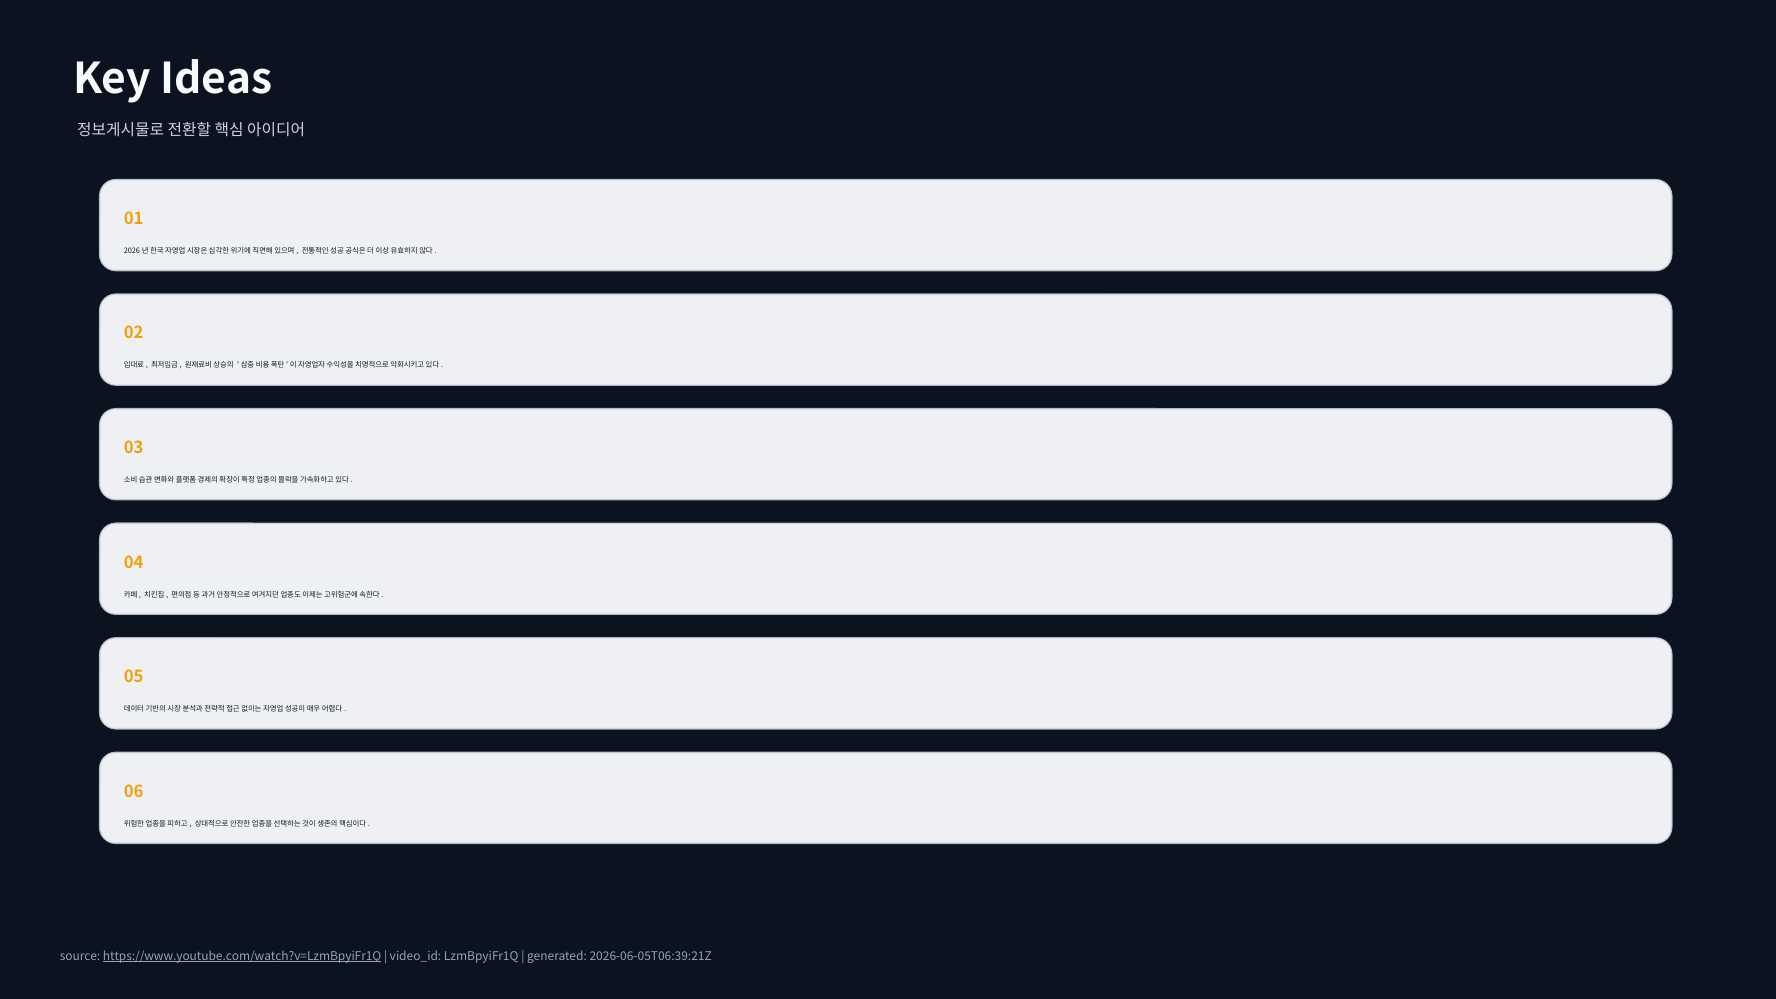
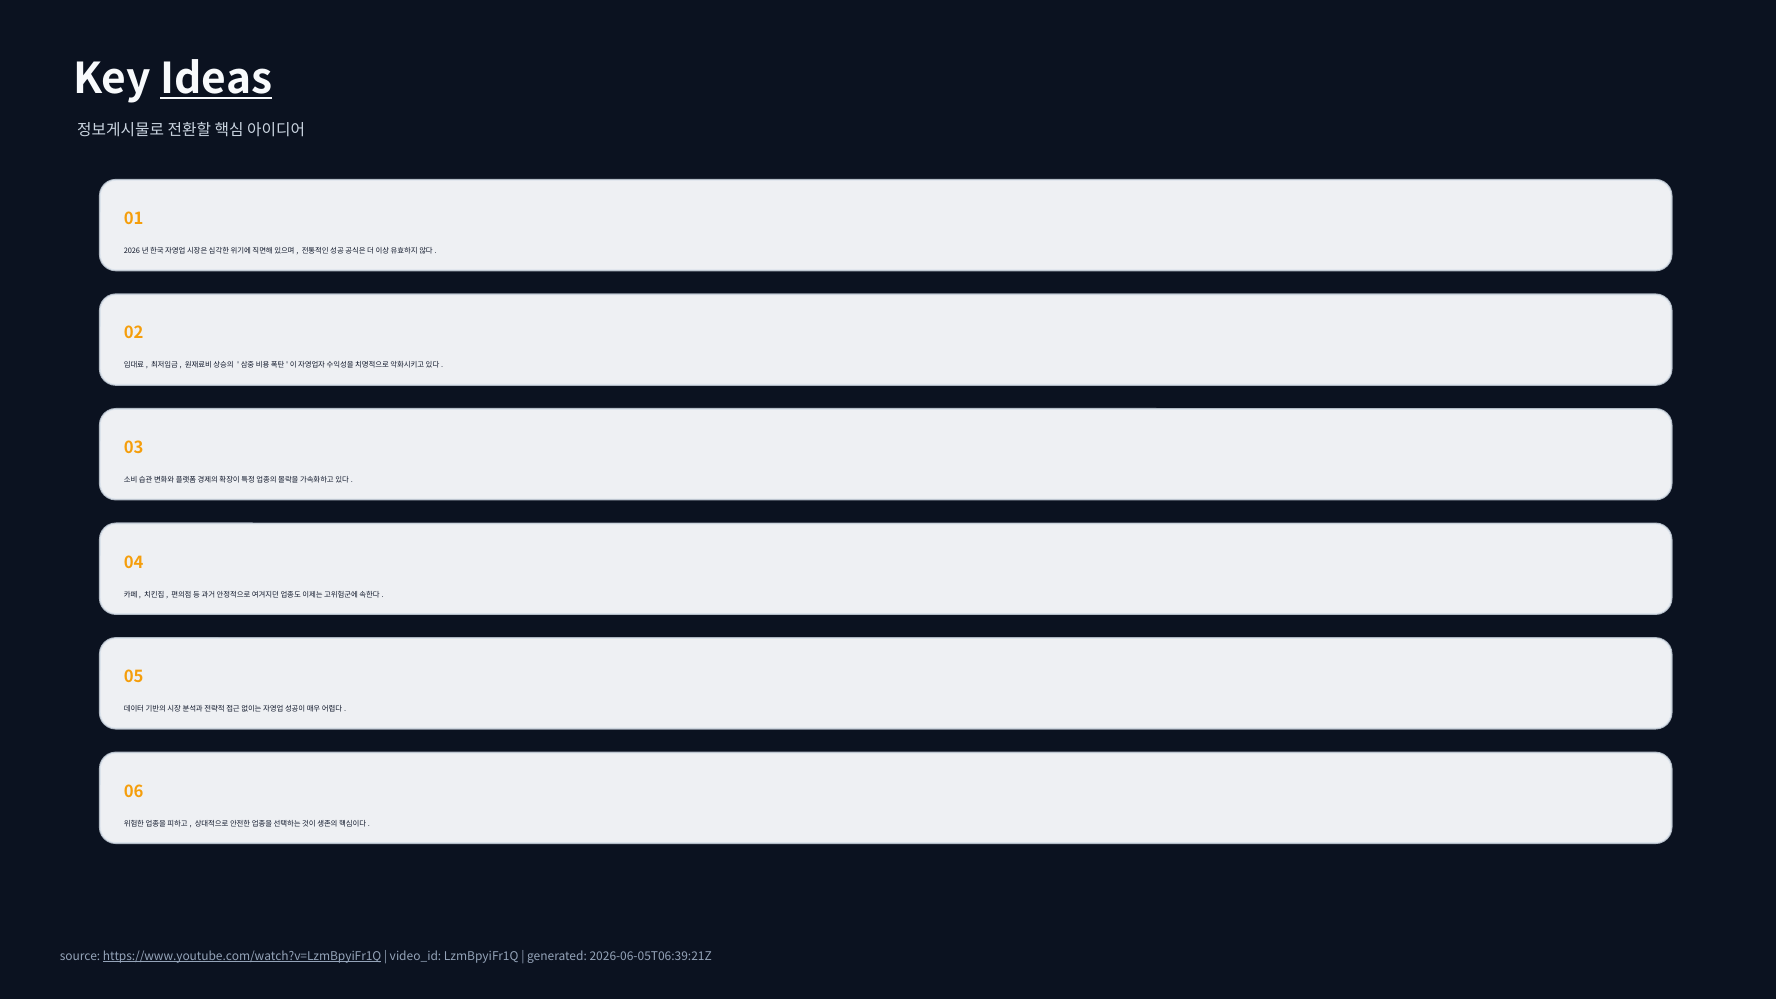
Ideas underline: none -> present (216, 80)
